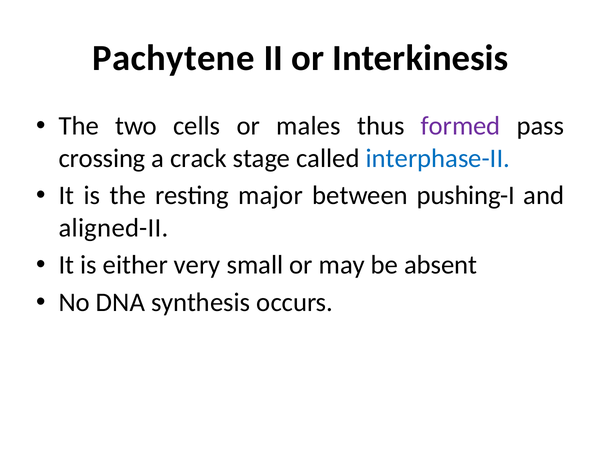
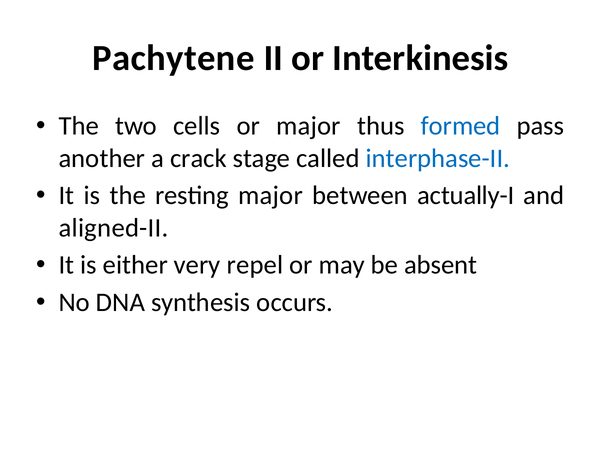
or males: males -> major (308, 126)
formed colour: purple -> blue (461, 126)
crossing: crossing -> another (102, 158)
pushing-I: pushing-I -> actually-I (466, 196)
small: small -> repel (255, 265)
